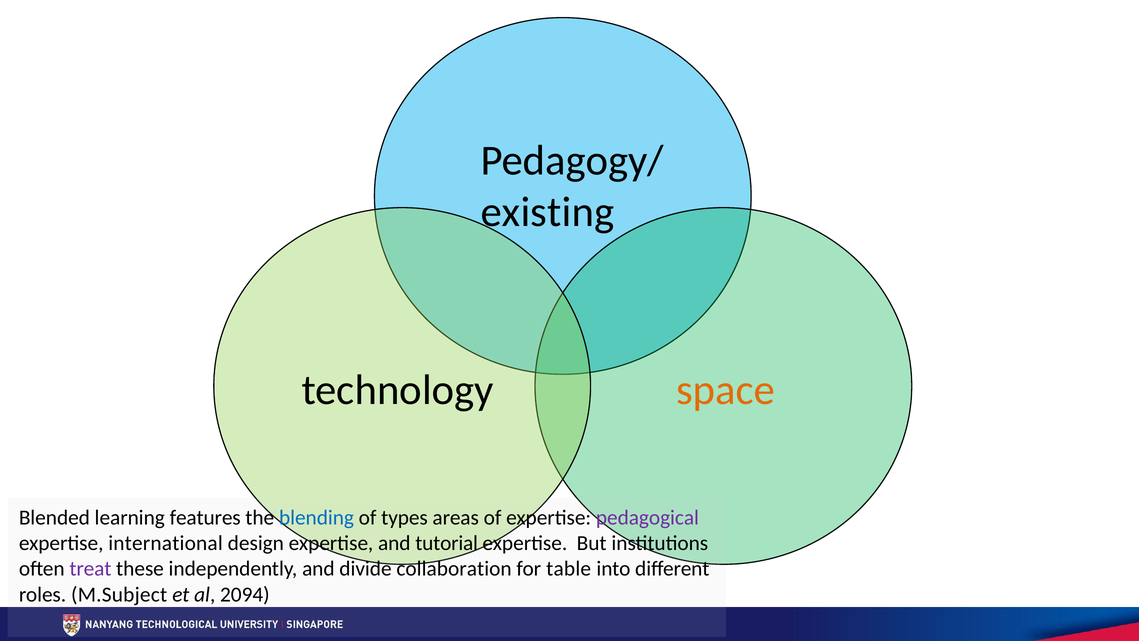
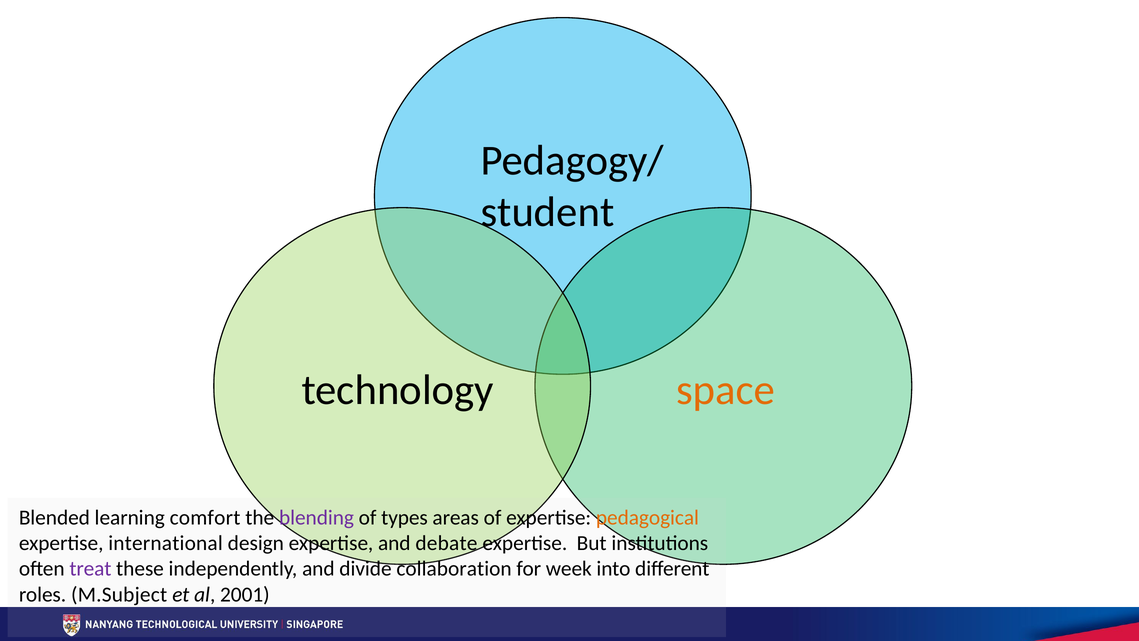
existing: existing -> student (547, 212)
features: features -> comfort (205, 517)
blending colour: blue -> purple (316, 517)
pedagogical colour: purple -> orange (647, 517)
tutorial: tutorial -> debate (446, 543)
table: table -> week (569, 569)
2094: 2094 -> 2001 (245, 594)
